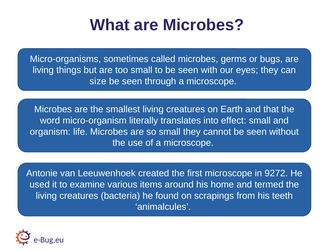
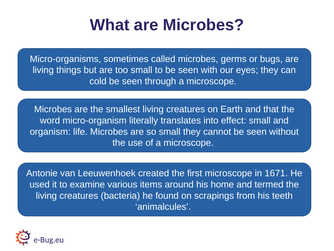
size: size -> cold (98, 81)
9272: 9272 -> 1671 (276, 173)
